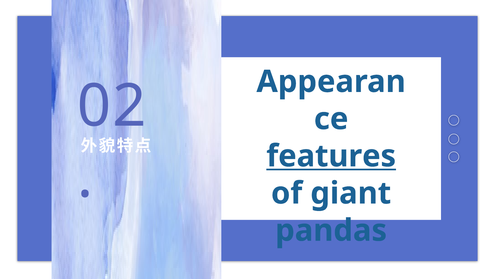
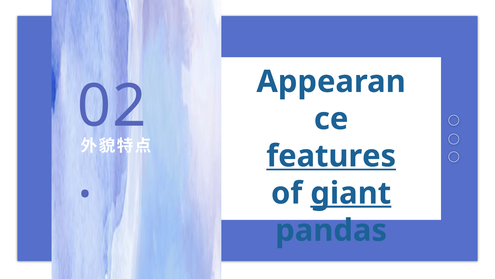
giant underline: none -> present (351, 193)
